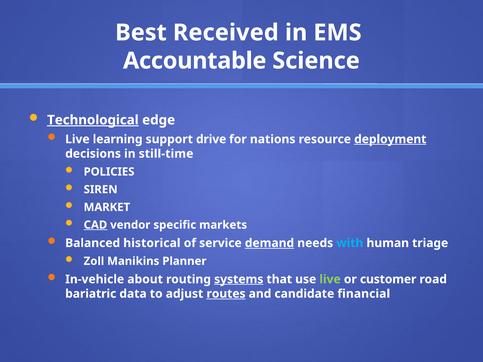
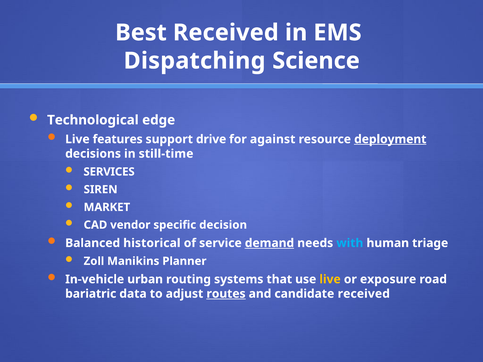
Accountable: Accountable -> Dispatching (194, 61)
Technological underline: present -> none (93, 120)
learning: learning -> features (118, 139)
nations: nations -> against (273, 139)
POLICIES: POLICIES -> SERVICES (109, 172)
CAD underline: present -> none (95, 225)
markets: markets -> decision (223, 225)
about: about -> urban (145, 279)
systems underline: present -> none (239, 279)
live colour: light green -> yellow (330, 279)
customer: customer -> exposure (388, 279)
candidate financial: financial -> received (364, 294)
